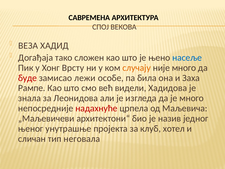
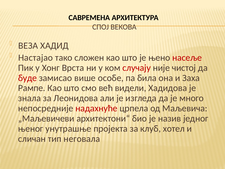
Догађаја: Догађаја -> Настајао (36, 58)
насеље colour: blue -> red (187, 58)
Врсту: Врсту -> Врста (73, 68)
случају colour: orange -> red (137, 68)
није много: много -> чистој (184, 68)
лежи: лежи -> више (85, 78)
